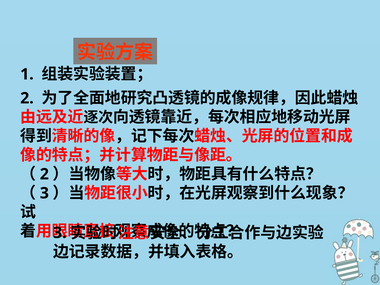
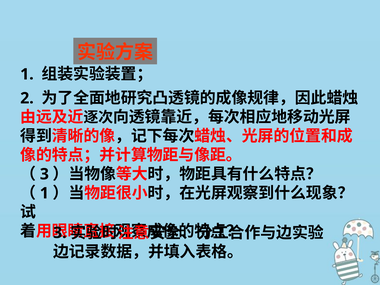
2: 2 -> 3 (44, 174)
3: 3 -> 1 (44, 193)
